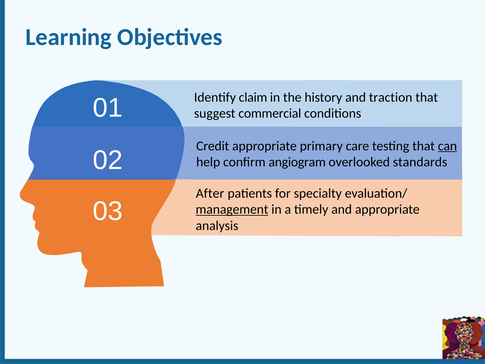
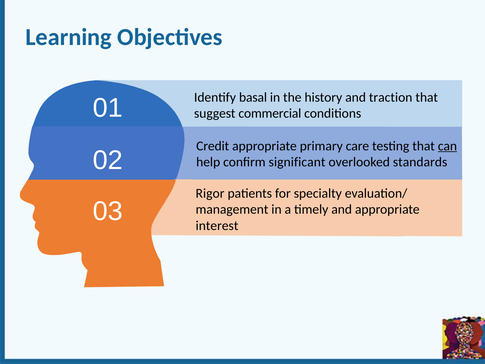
claim: claim -> basal (253, 97)
angiogram: angiogram -> significant (297, 162)
After: After -> Rigor (210, 193)
management underline: present -> none (232, 209)
analysis: analysis -> interest (217, 226)
